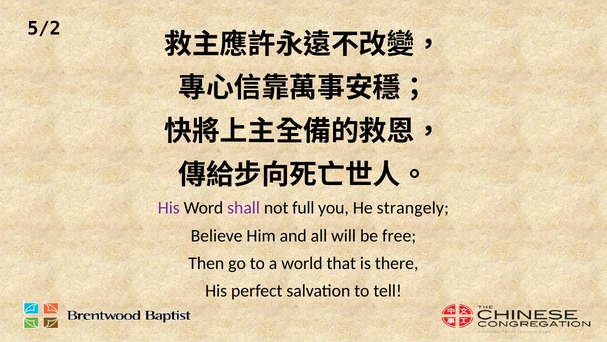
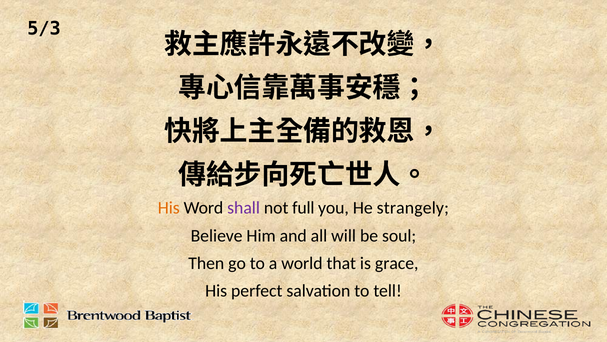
5/2: 5/2 -> 5/3 (44, 28)
His colour: purple -> orange (169, 208)
free: free -> soul (399, 235)
there: there -> grace (397, 263)
